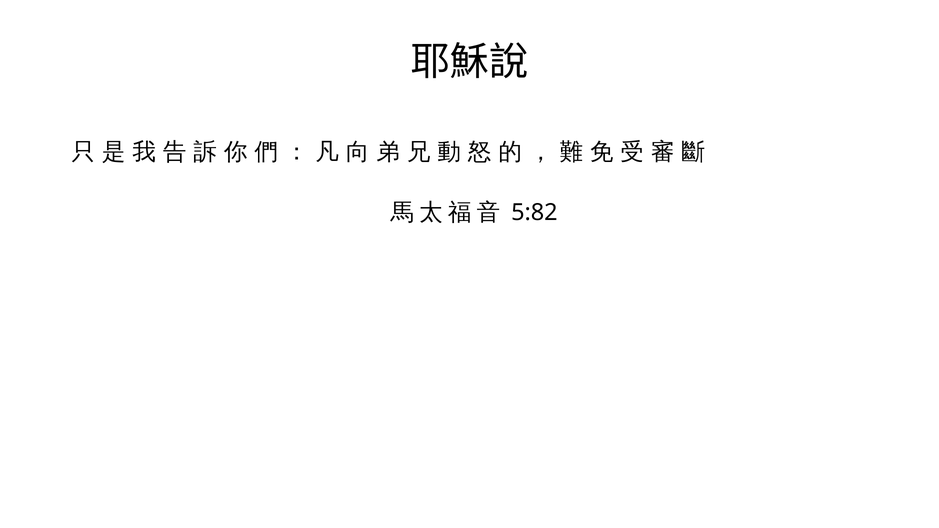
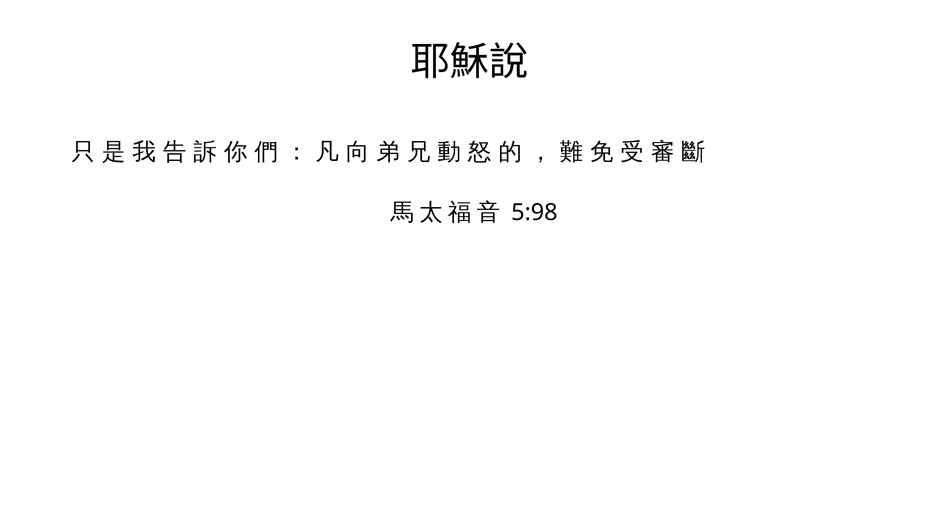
5:82: 5:82 -> 5:98 (534, 213)
